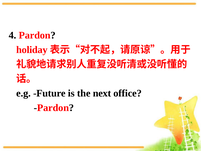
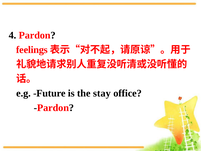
holiday: holiday -> feelings (32, 50)
next: next -> stay (102, 93)
